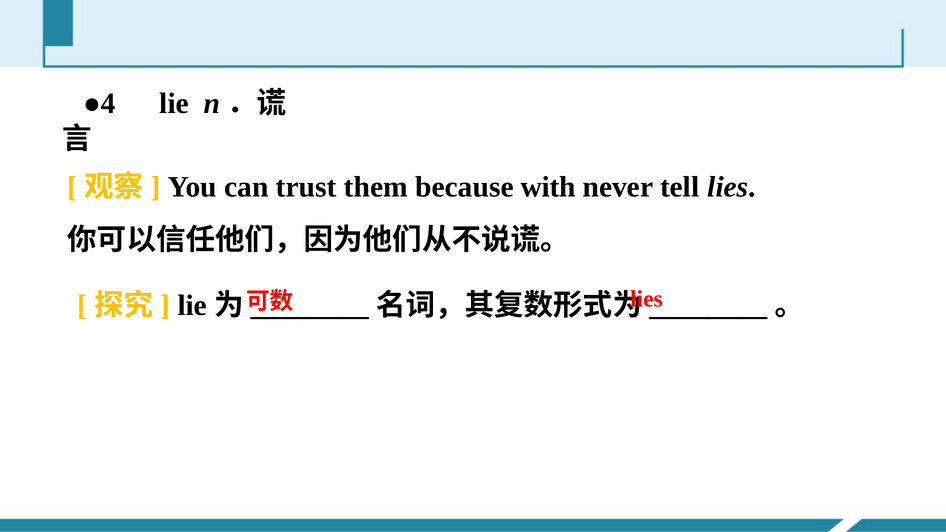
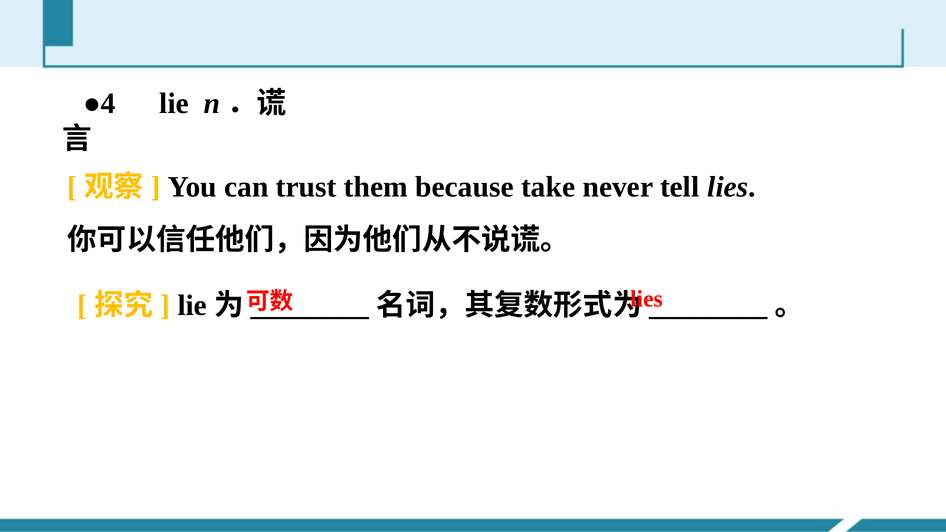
with: with -> take (548, 187)
